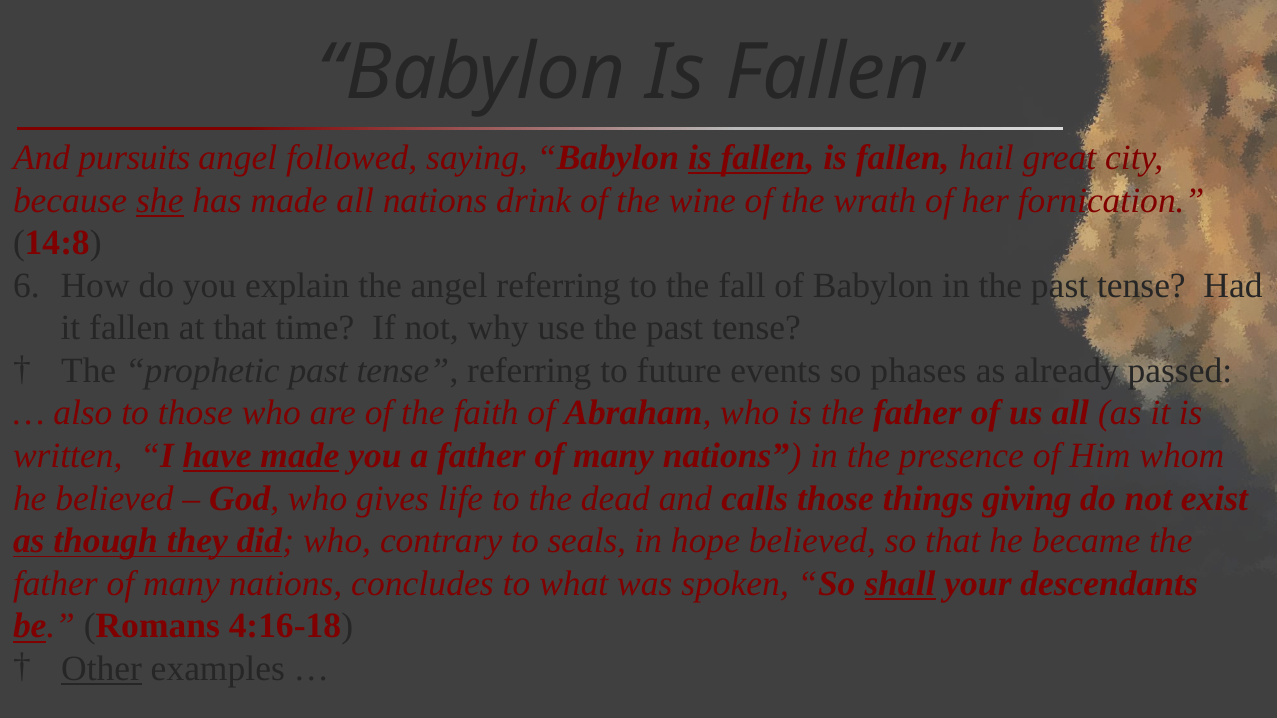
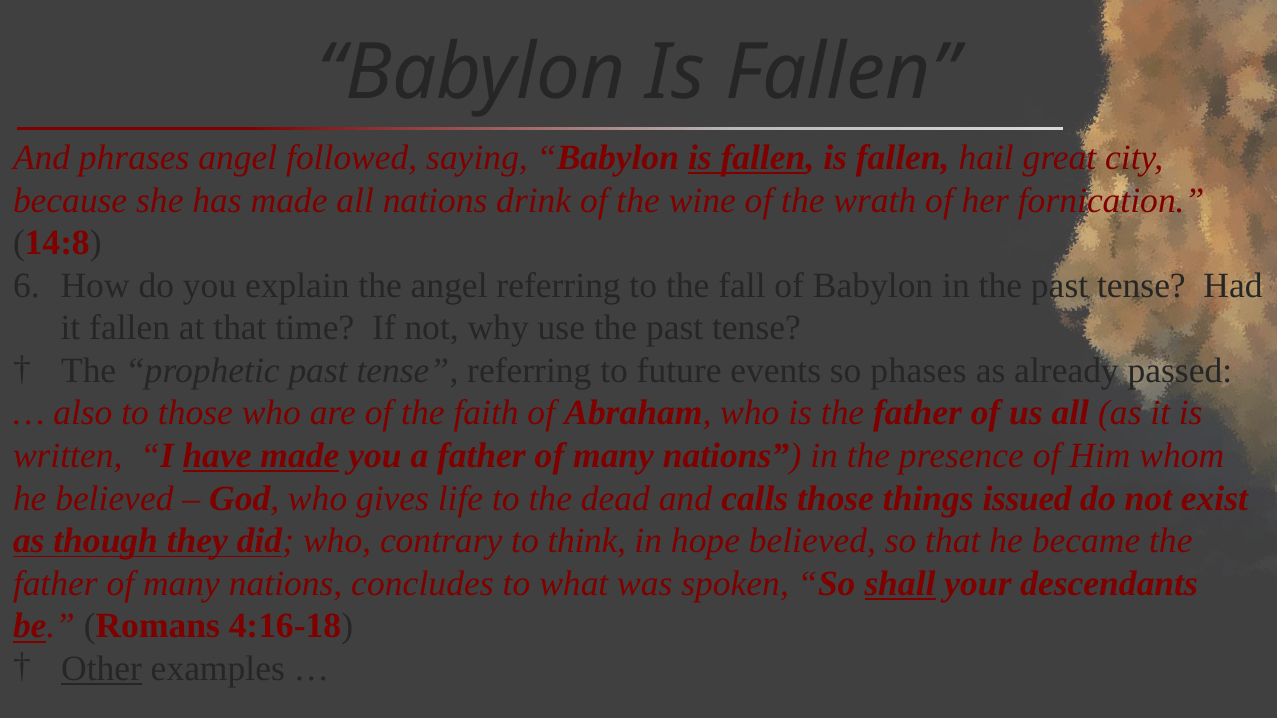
pursuits: pursuits -> phrases (134, 158)
she underline: present -> none (160, 200)
giving: giving -> issued (1027, 499)
seals: seals -> think (587, 541)
